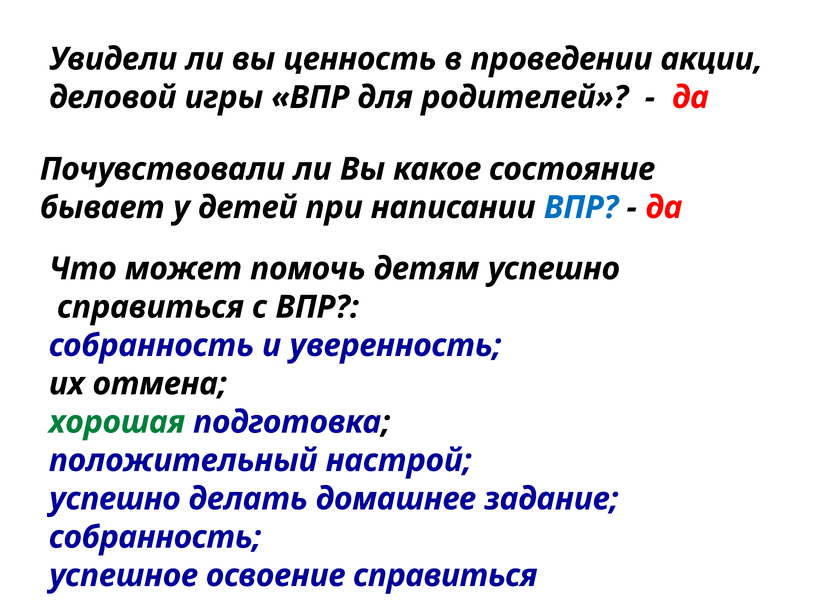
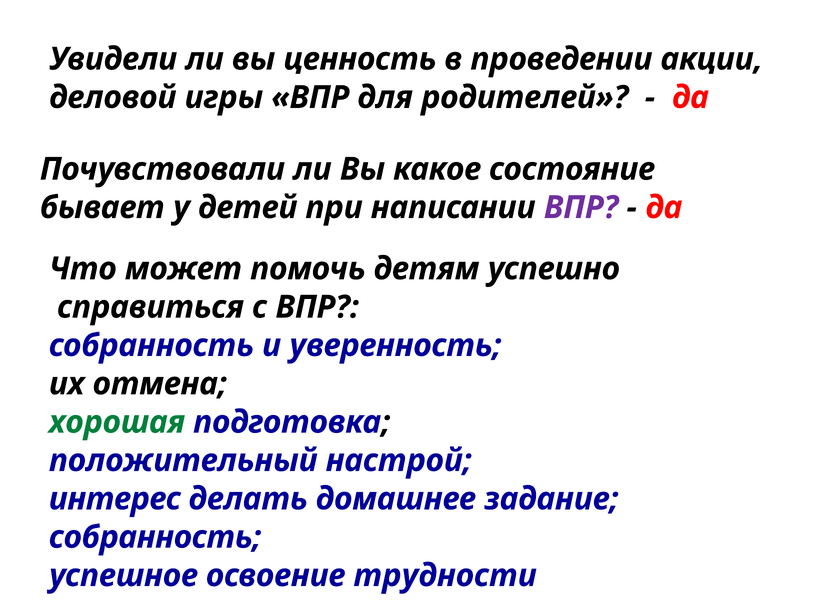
ВПР colour: blue -> purple (581, 207)
успешно: успешно -> интерес (115, 499)
освоение справиться: справиться -> трудности (445, 575)
